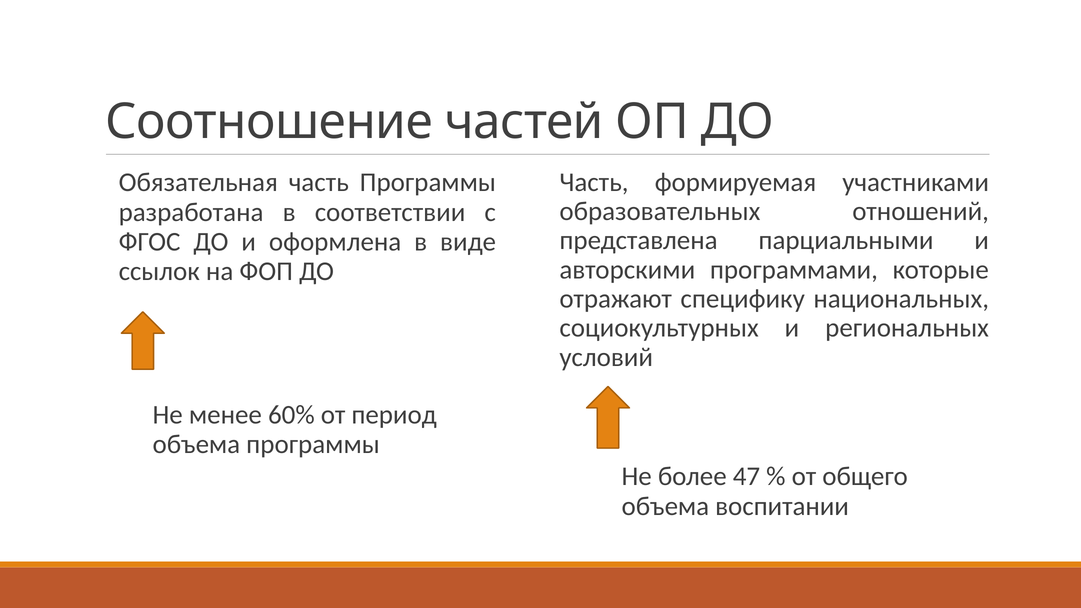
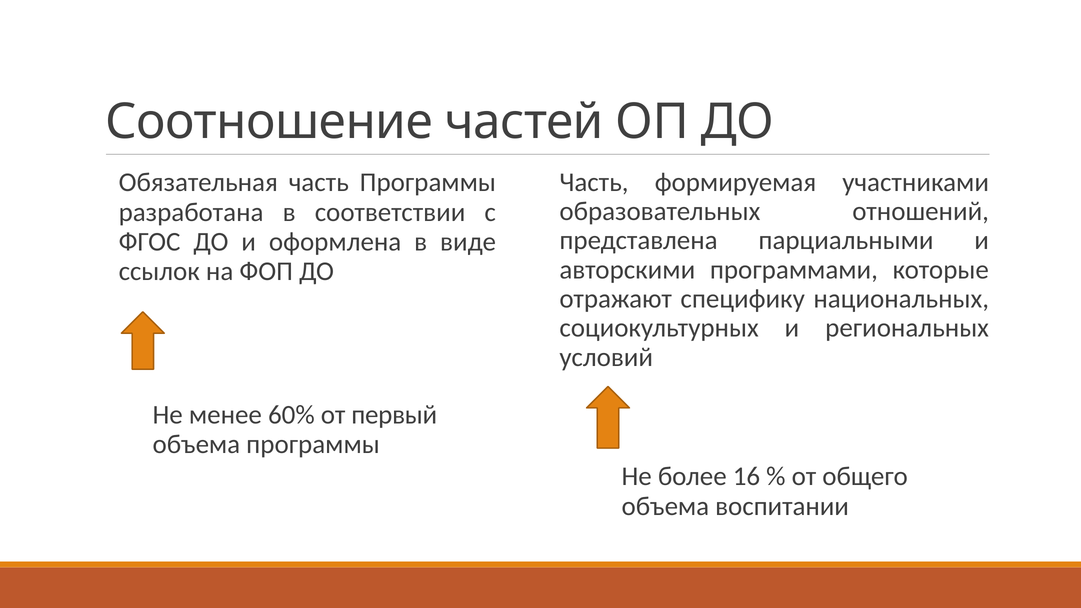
период: период -> первый (394, 415)
47: 47 -> 16 (746, 477)
